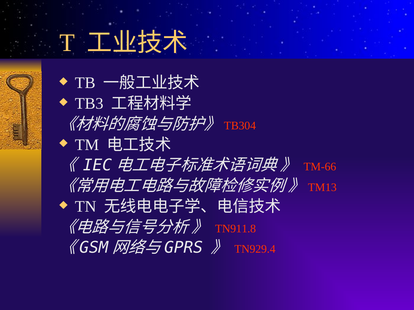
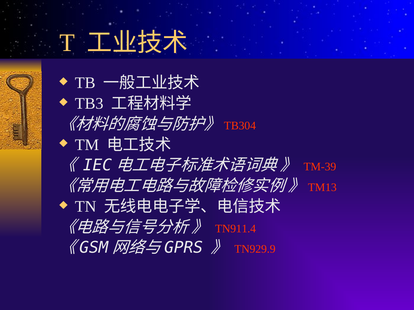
TM-66: TM-66 -> TM-39 (320, 167)
TN911.8: TN911.8 -> TN911.4 (236, 229)
TN929.4: TN929.4 -> TN929.9 (255, 250)
